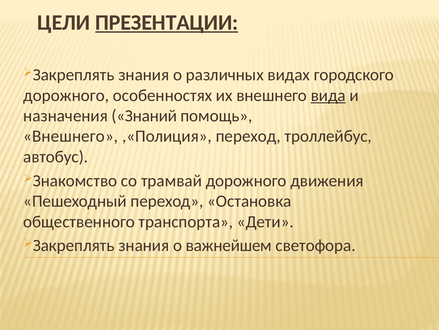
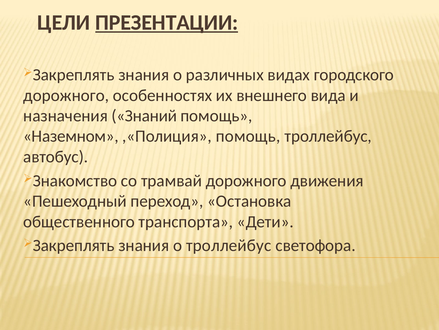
вида underline: present -> none (328, 95)
Внешнего: Внешнего -> Наземном (71, 136)
,«Полиция переход: переход -> помощь (248, 136)
о важнейшем: важнейшем -> троллейбус (229, 245)
